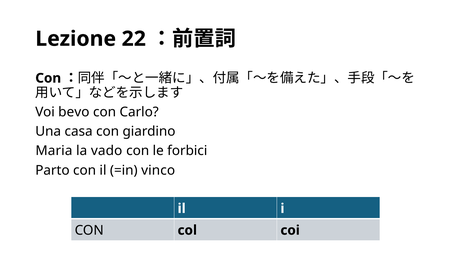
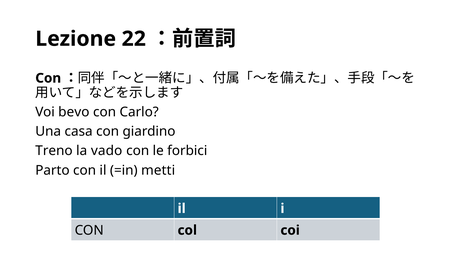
Maria: Maria -> Treno (54, 151)
vinco: vinco -> metti (158, 171)
